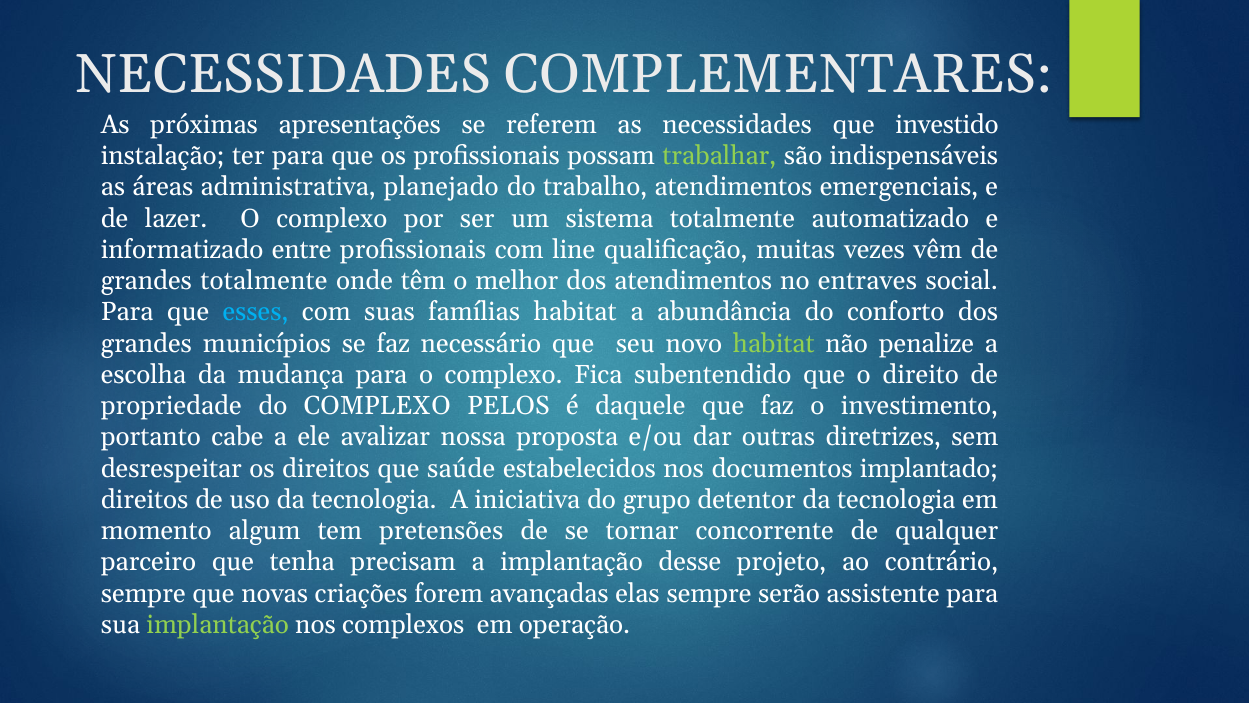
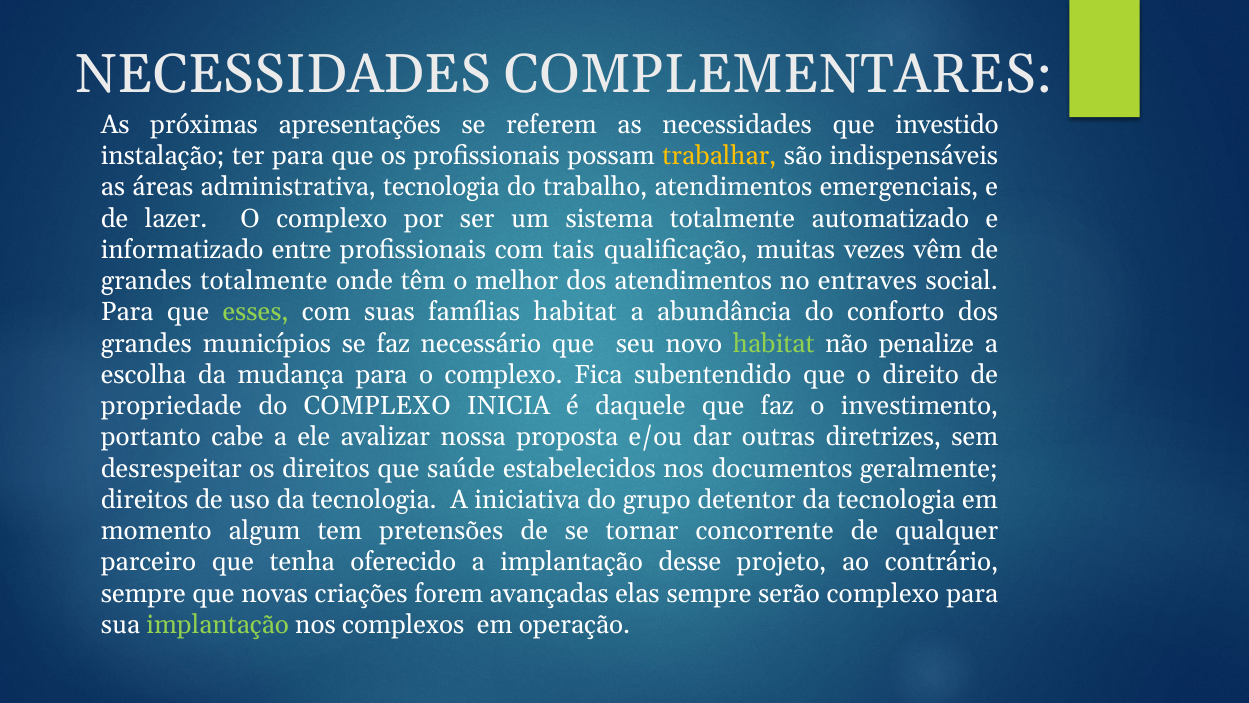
trabalhar colour: light green -> yellow (719, 156)
administrativa planejado: planejado -> tecnologia (441, 187)
line: line -> tais (574, 250)
esses colour: light blue -> light green (256, 312)
PELOS: PELOS -> INICIA (509, 406)
implantado: implantado -> geralmente (929, 468)
precisam: precisam -> oferecido (403, 562)
serão assistente: assistente -> complexo (883, 593)
